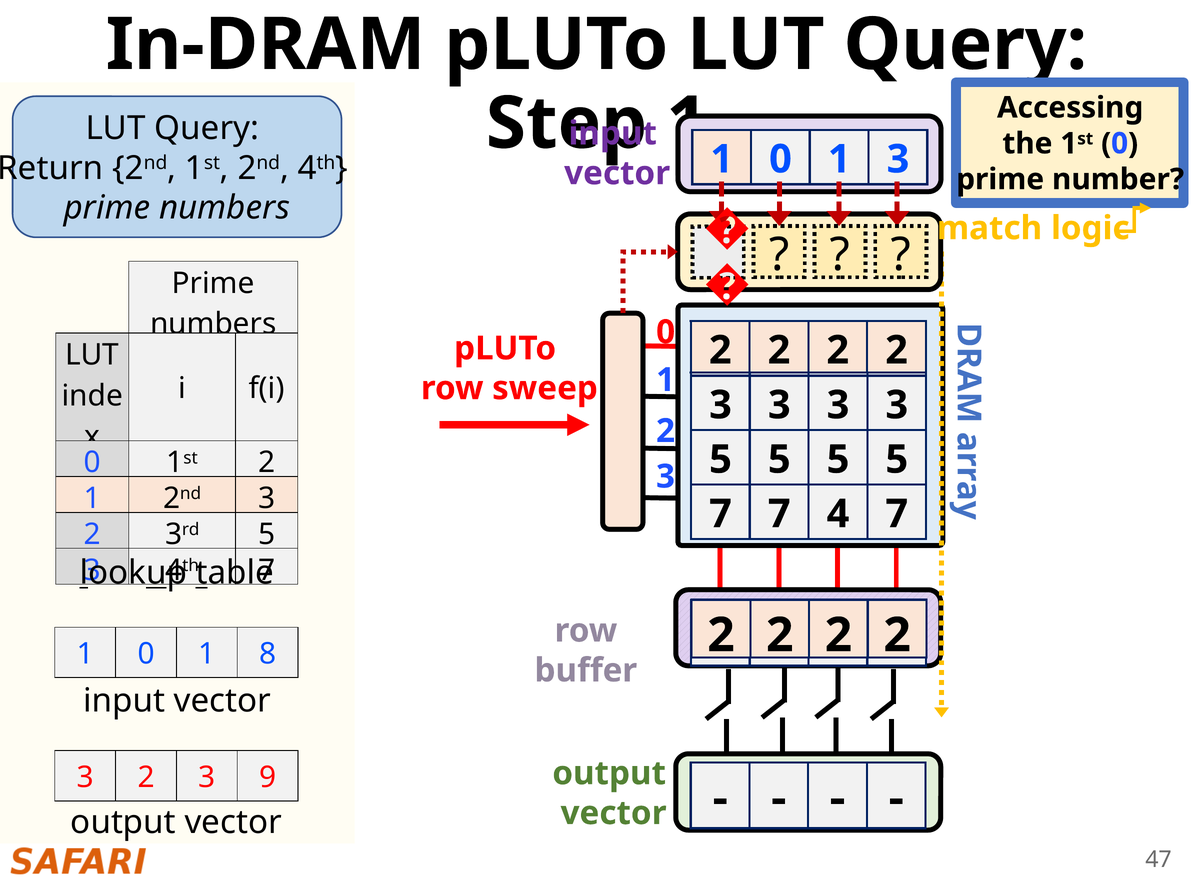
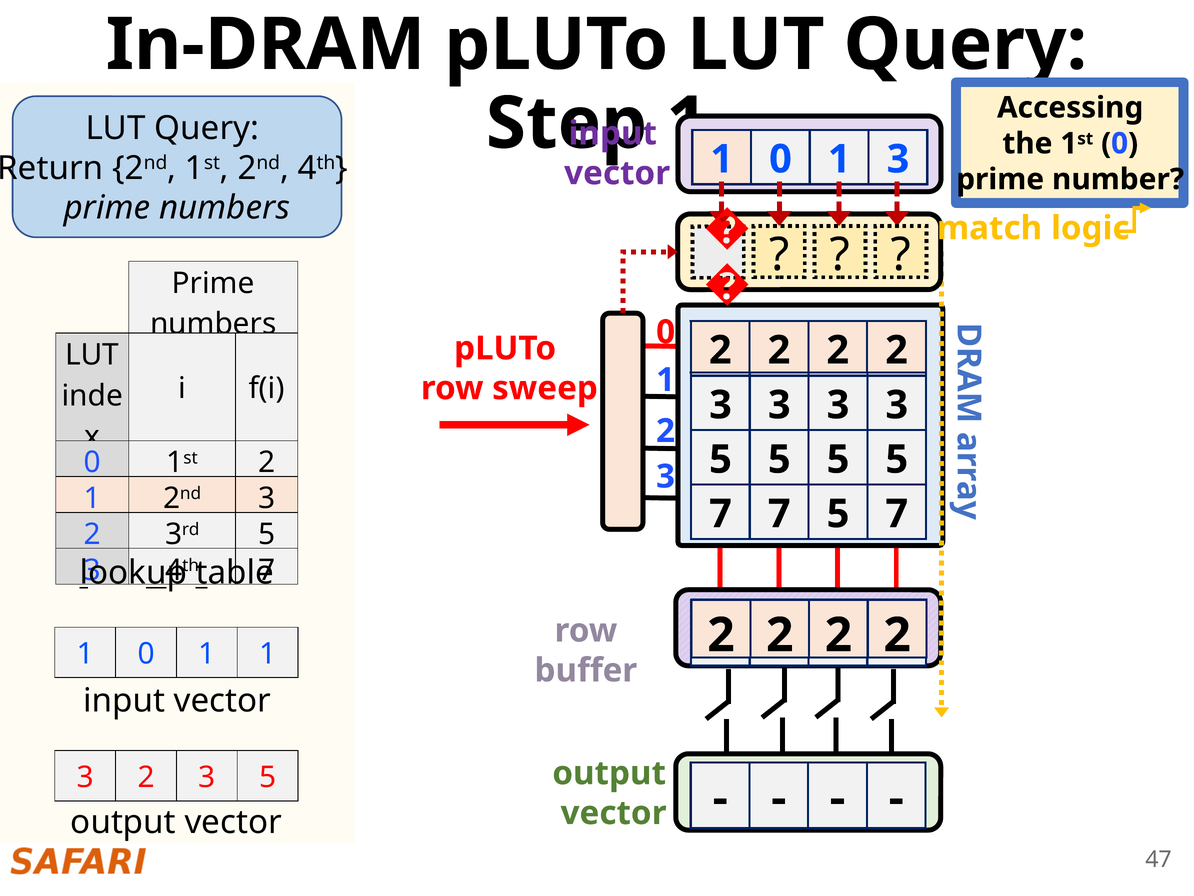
7 4: 4 -> 5 (838, 514)
1 8: 8 -> 1 (268, 654)
2 3 9: 9 -> 5 (268, 777)
